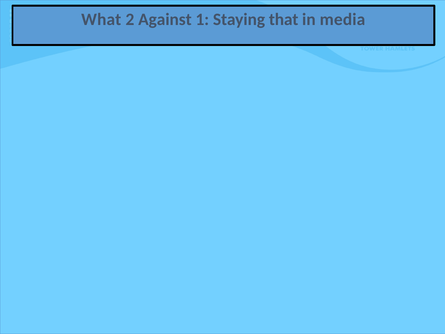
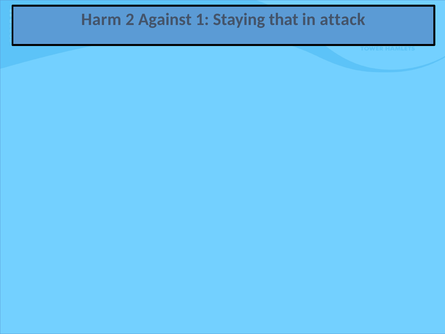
What: What -> Harm (101, 19)
media: media -> attack (343, 19)
